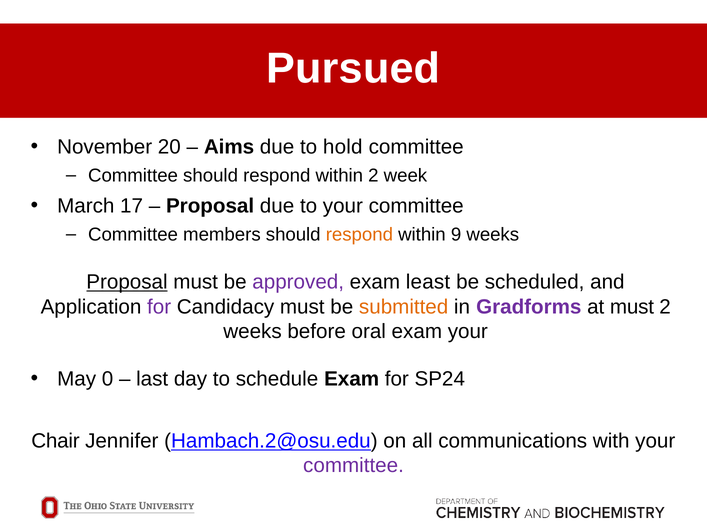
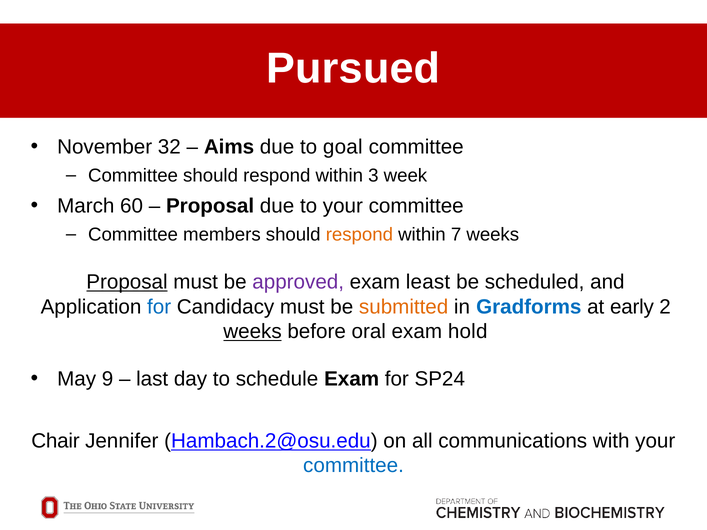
20: 20 -> 32 (169, 147)
hold: hold -> goal (343, 147)
within 2: 2 -> 3 (373, 176)
17: 17 -> 60 (132, 206)
9: 9 -> 7 (456, 235)
for colour: purple -> blue (159, 307)
Gradforms colour: purple -> blue (529, 307)
at must: must -> early (632, 307)
weeks underline: none -> present (253, 332)
exam your: your -> hold (468, 332)
0: 0 -> 9 (108, 379)
committee colour: purple -> blue (353, 466)
